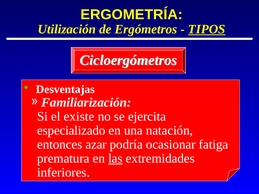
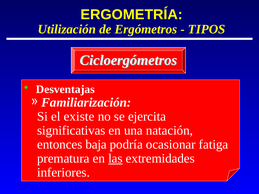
TIPOS underline: present -> none (207, 29)
especializado: especializado -> significativas (71, 131)
azar: azar -> baja (96, 145)
